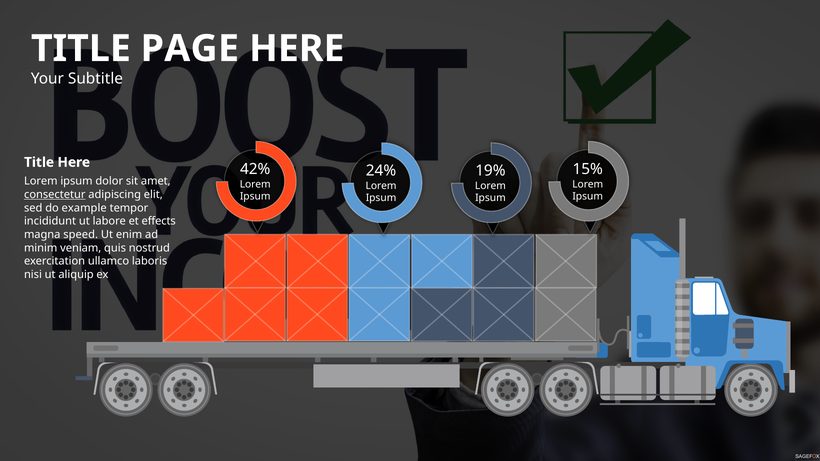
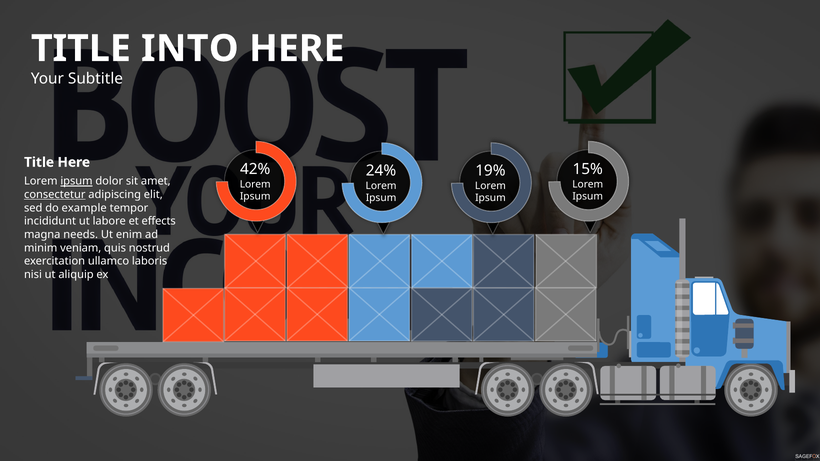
PAGE: PAGE -> INTO (190, 49)
ipsum underline: none -> present (77, 181)
speed: speed -> needs (81, 235)
